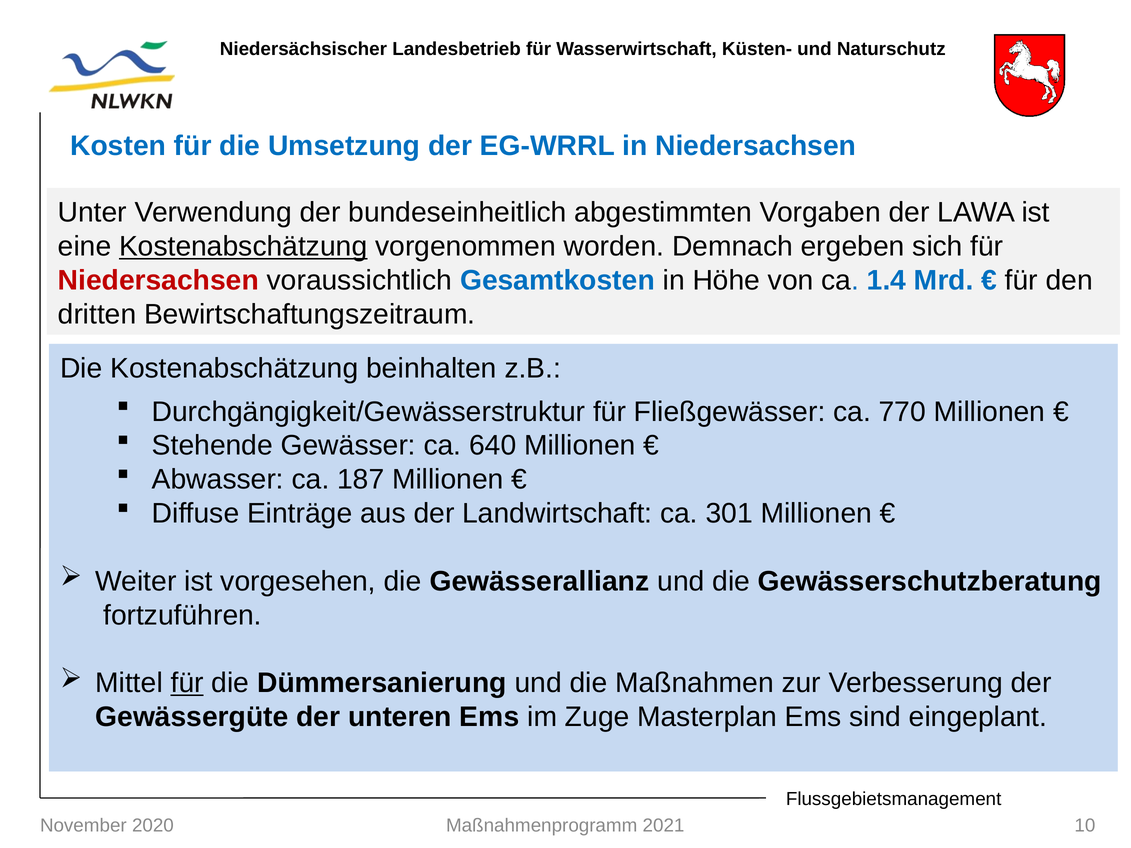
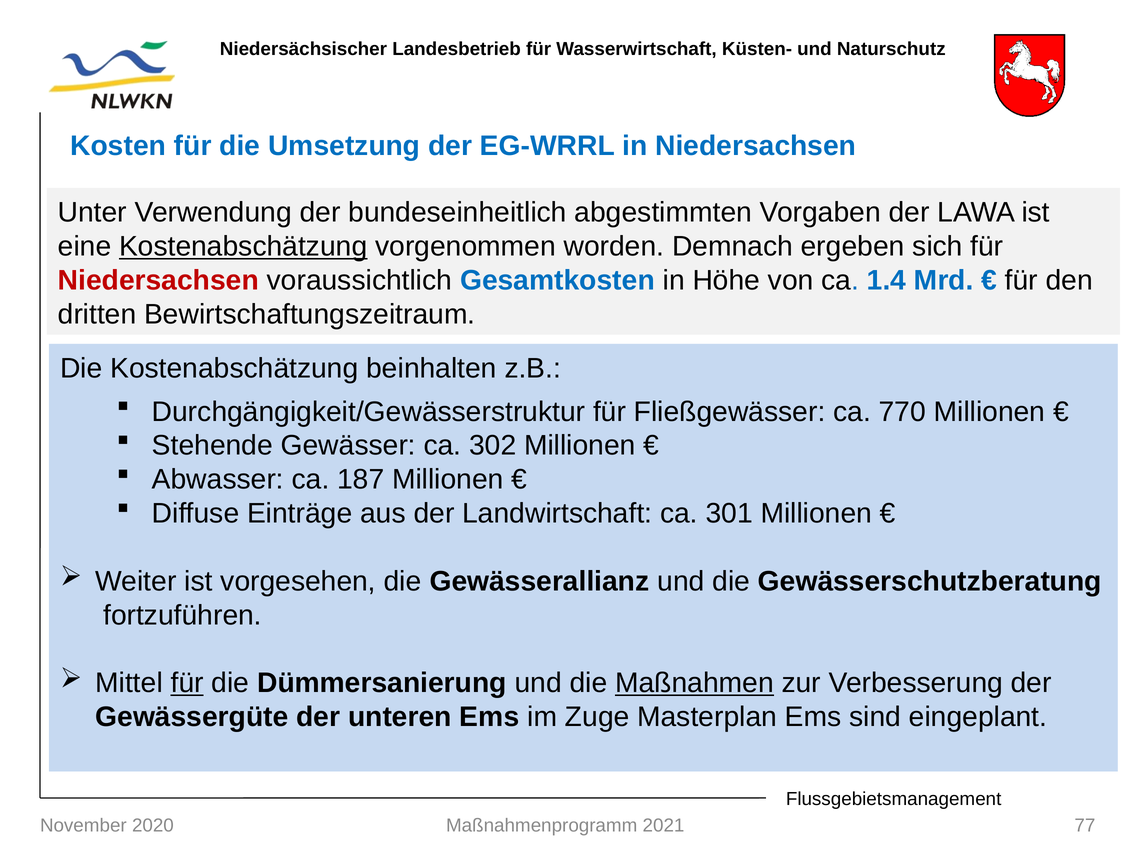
640: 640 -> 302 (493, 446)
Maßnahmen underline: none -> present (694, 683)
10: 10 -> 77 (1085, 826)
